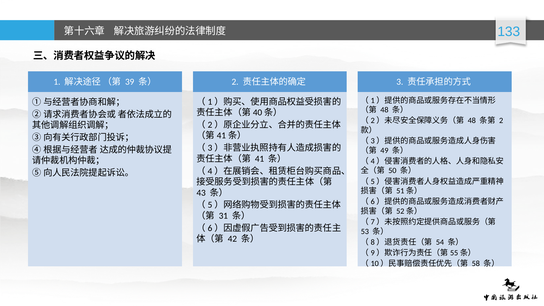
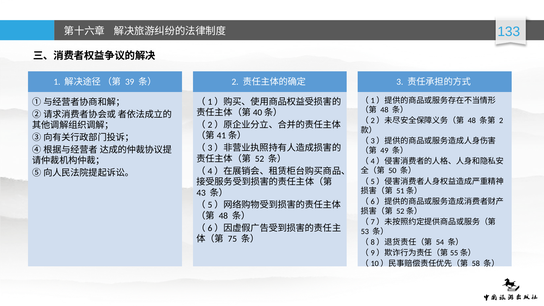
41: 41 -> 52 (260, 159)
31: 31 -> 48 (223, 216)
42: 42 -> 75 (232, 239)
